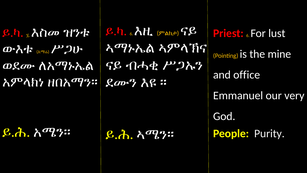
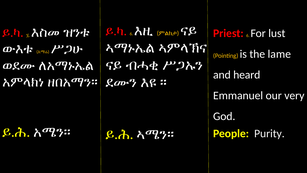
mine: mine -> lame (279, 54)
office: office -> heard (247, 75)
